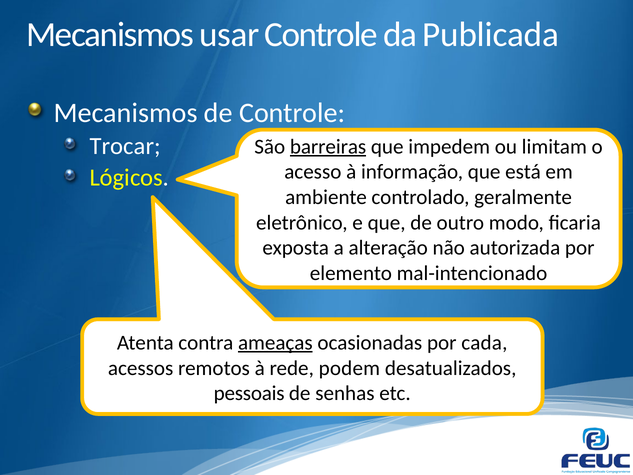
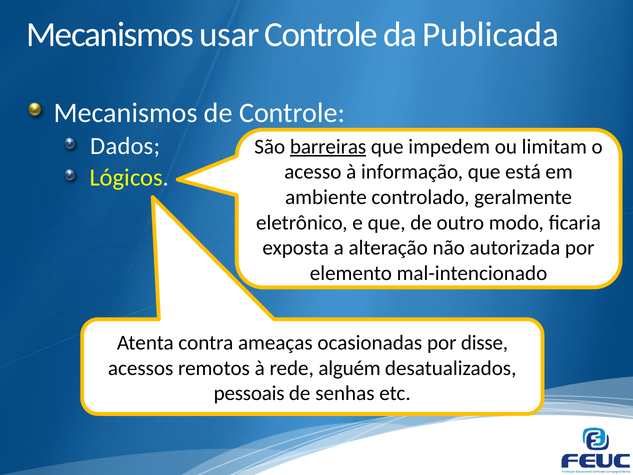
Trocar: Trocar -> Dados (125, 146)
ameaças underline: present -> none (275, 343)
cada: cada -> disse (485, 343)
podem: podem -> alguém (350, 368)
